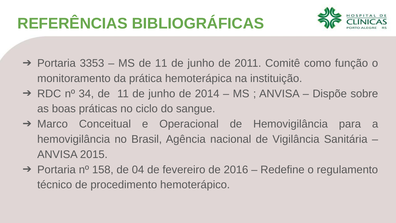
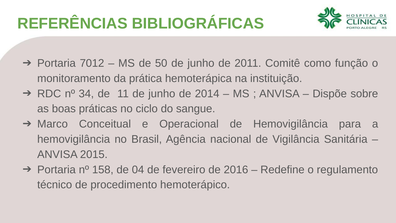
3353: 3353 -> 7012 (92, 63)
MS de 11: 11 -> 50 (161, 63)
